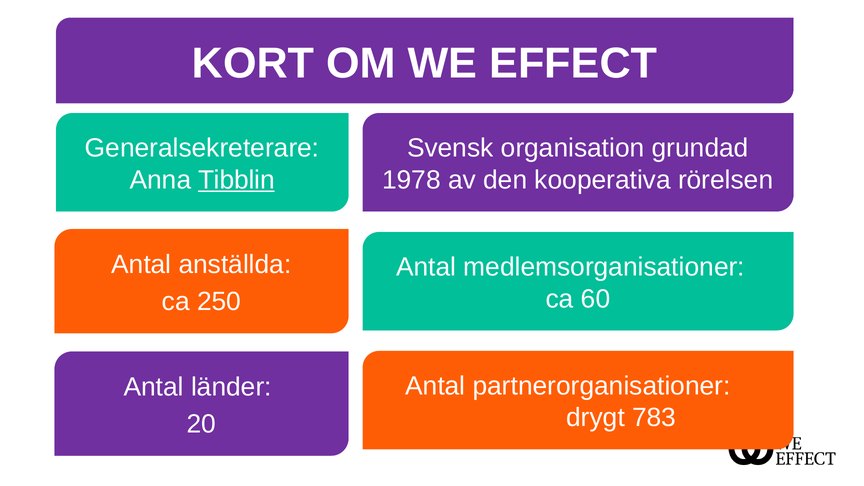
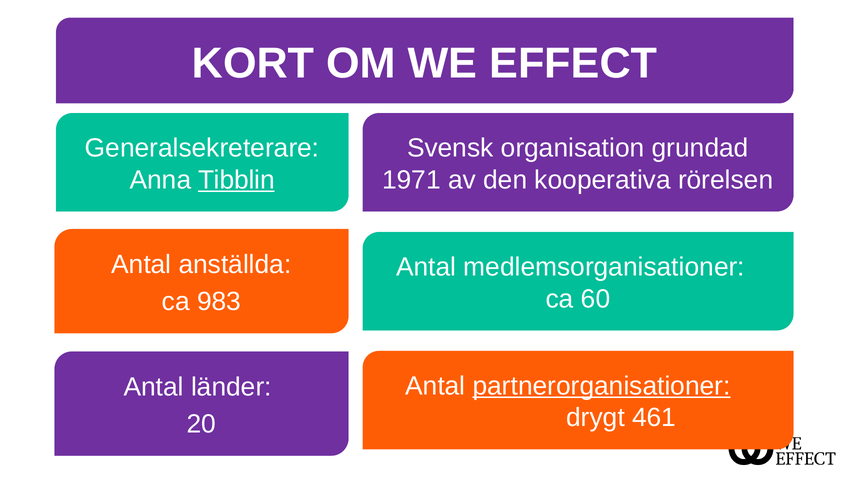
1978: 1978 -> 1971 (411, 180)
250: 250 -> 983 (219, 301)
partnerorganisationer underline: none -> present (602, 386)
783: 783 -> 461 (654, 418)
